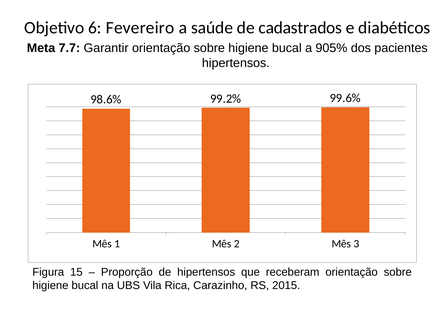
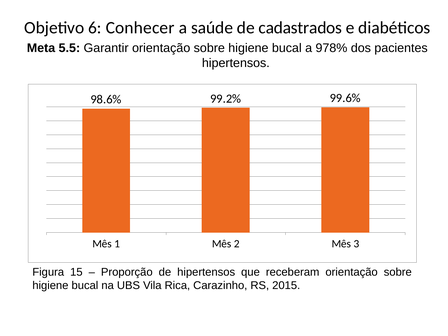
Fevereiro: Fevereiro -> Conhecer (140, 28)
7.7: 7.7 -> 5.5 (69, 48)
905%: 905% -> 978% (331, 48)
